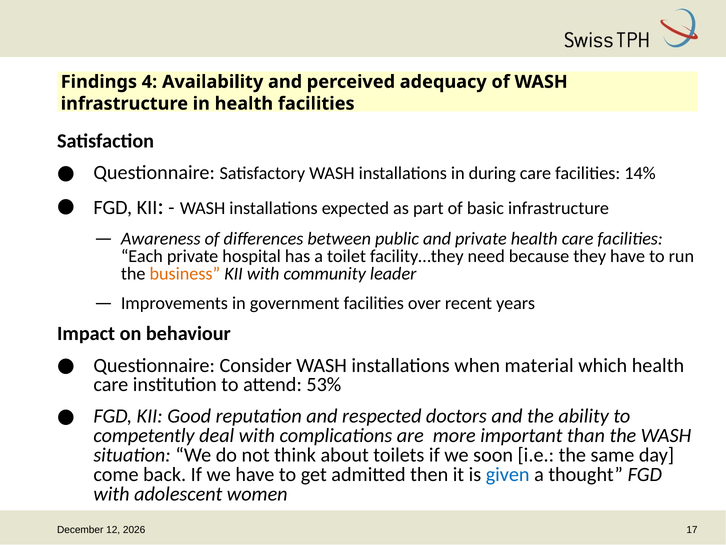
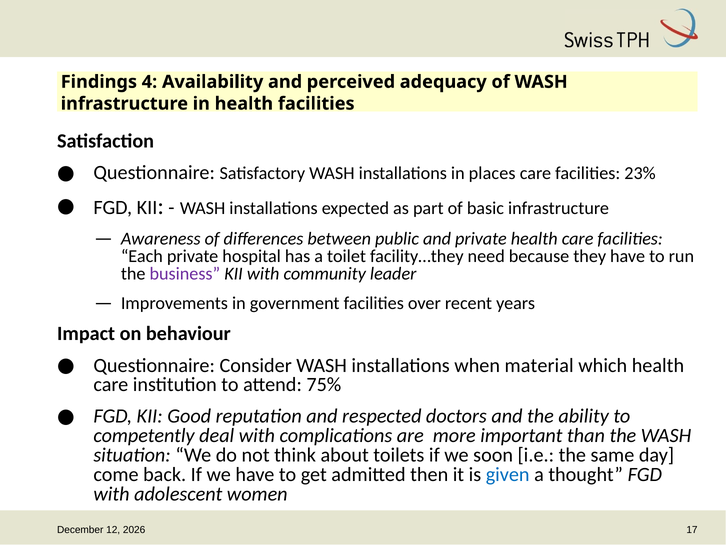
during: during -> places (492, 173)
14%: 14% -> 23% (640, 173)
business colour: orange -> purple (185, 274)
53%: 53% -> 75% (324, 384)
